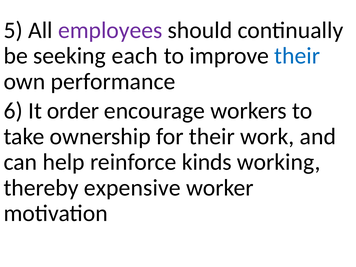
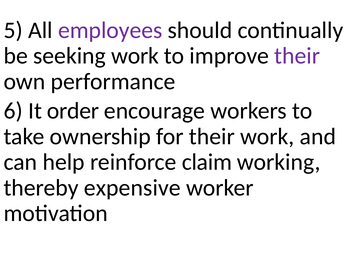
seeking each: each -> work (135, 56)
their colour: blue -> purple (297, 56)
kinds: kinds -> claim (207, 162)
